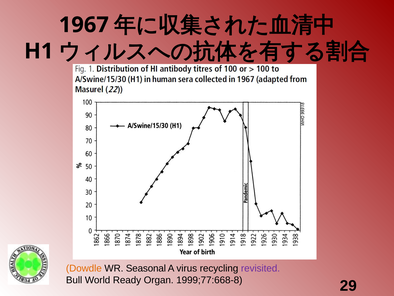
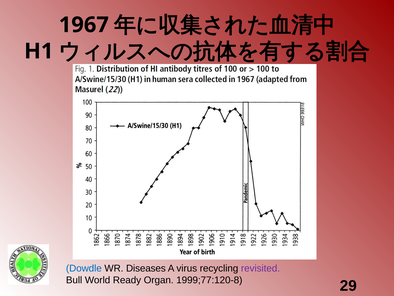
Dowdle colour: orange -> blue (84, 268)
Seasonal: Seasonal -> Diseases (146, 268)
1999;77:668-8: 1999;77:668-8 -> 1999;77:120-8 (209, 280)
